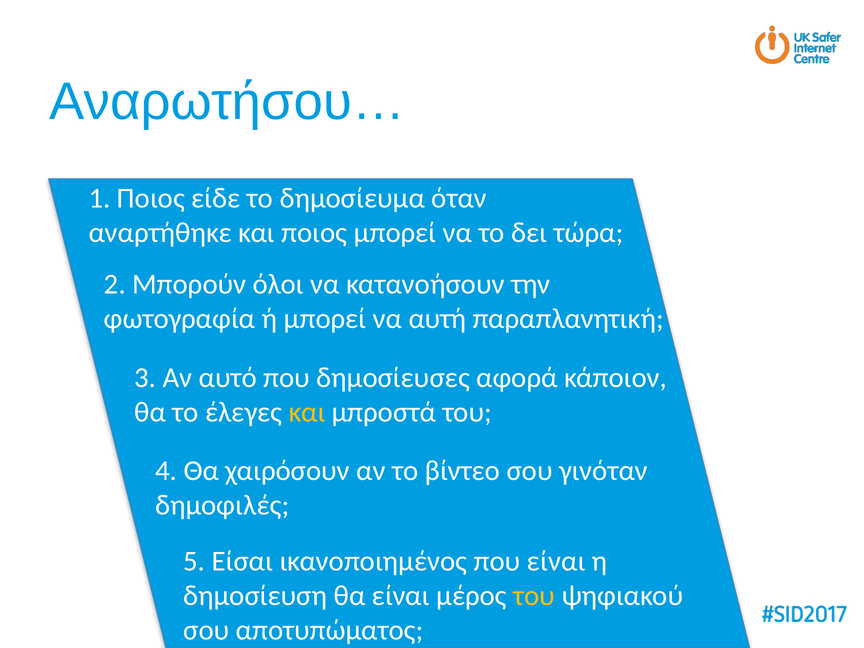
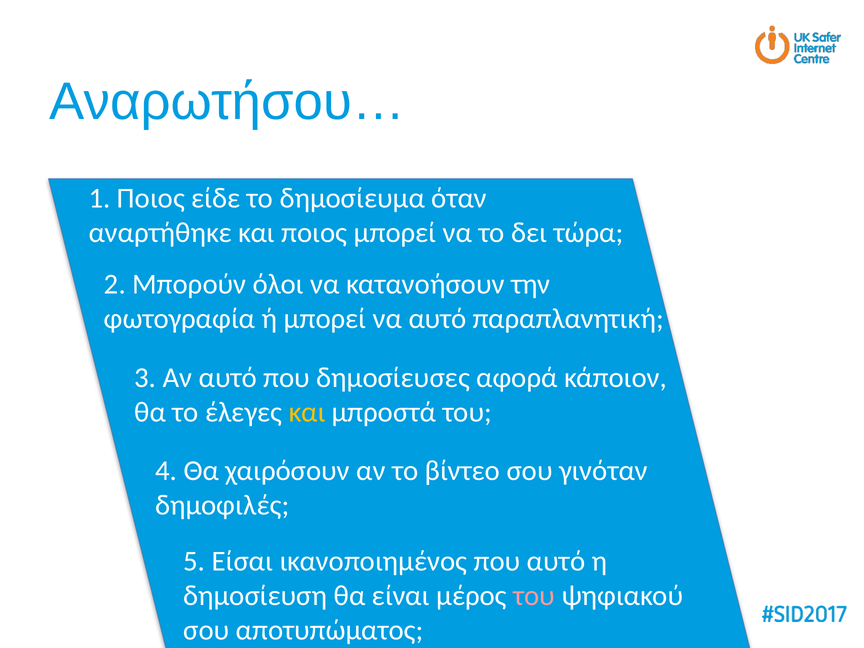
να αυτή: αυτή -> αυτό (437, 319)
που είναι: είναι -> αυτό (556, 561)
του colour: yellow -> pink (534, 596)
